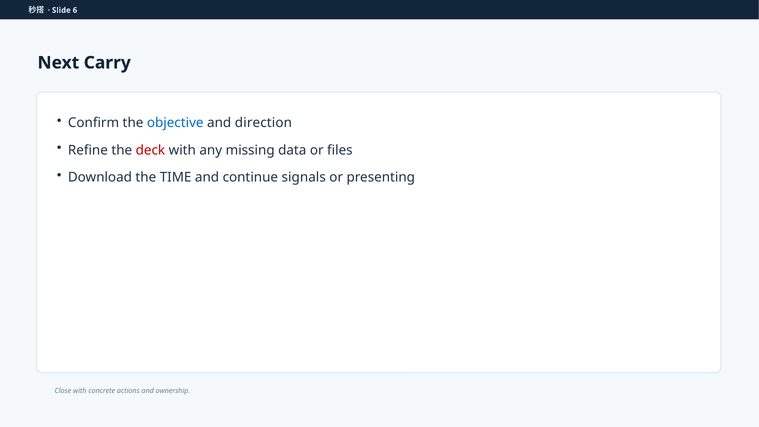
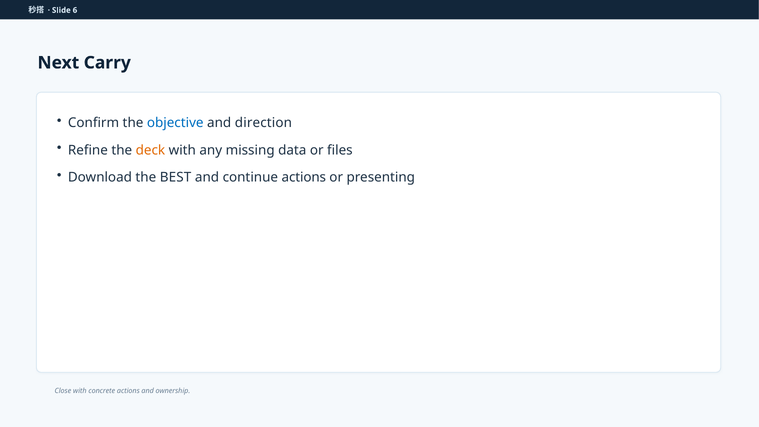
deck colour: red -> orange (150, 150)
TIME: TIME -> BEST (176, 177)
continue signals: signals -> actions (304, 177)
